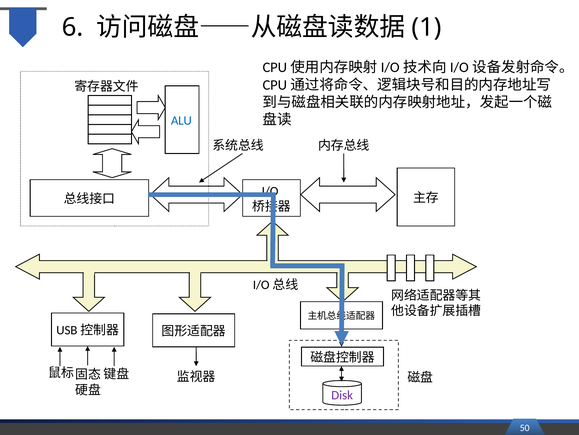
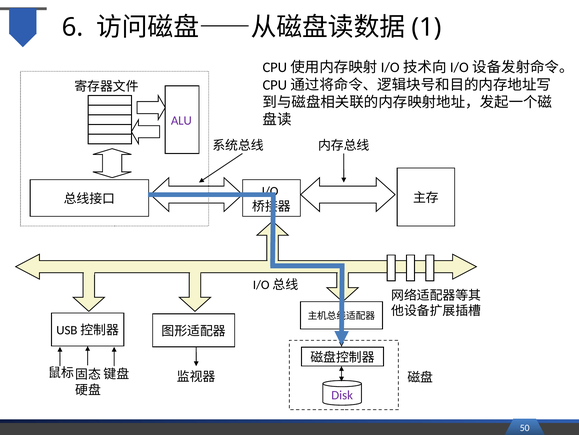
ALU colour: blue -> purple (181, 120)
